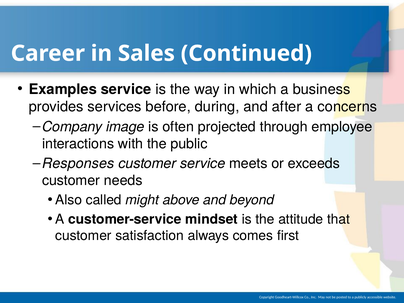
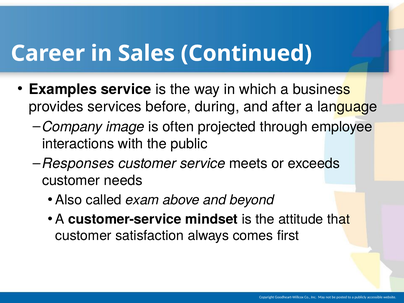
concerns: concerns -> language (347, 107)
might: might -> exam (142, 200)
